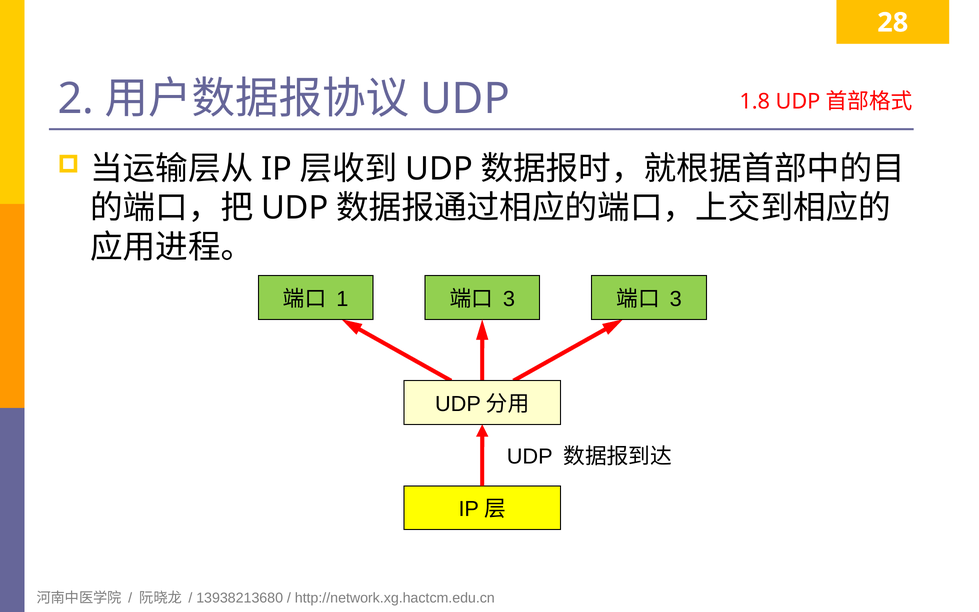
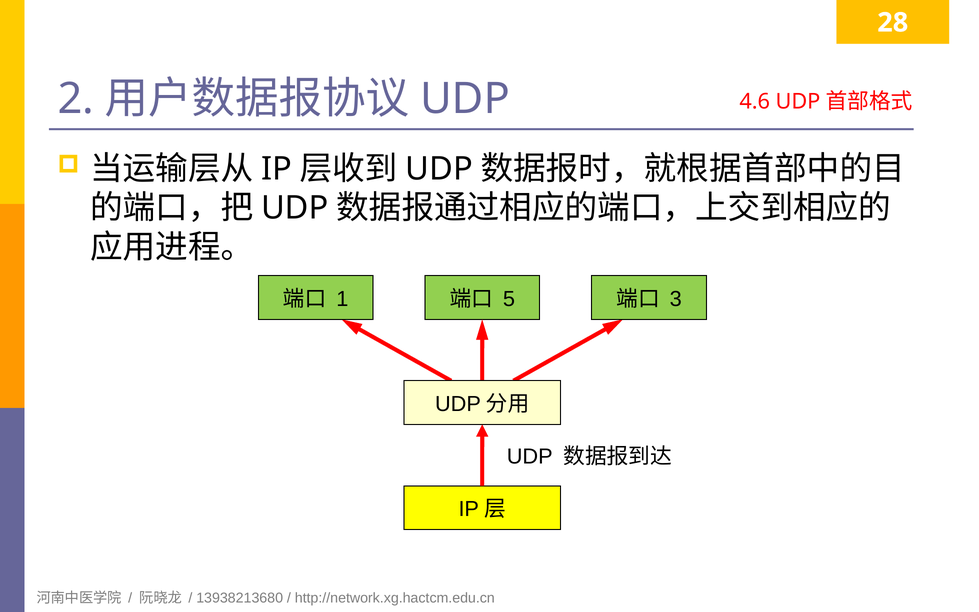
1.8: 1.8 -> 4.6 (755, 101)
3: 3 -> 5 (509, 299)
